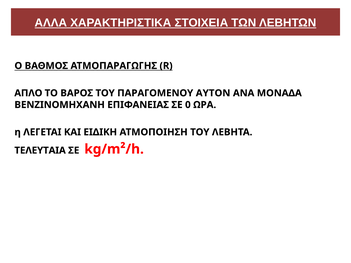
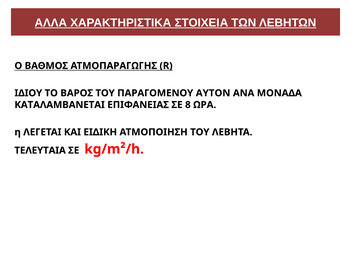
ΑΠΛΟ: ΑΠΛΟ -> ΙΔΙΟΥ (28, 93)
ΒΕΝΖΙΝΟΜΗΧΑΝΗ: ΒΕΝΖΙΝΟΜΗΧΑΝΗ -> ΚΑΤΑΛΑΜΒΑΝΕΤΑΙ (60, 105)
0: 0 -> 8 (188, 105)
